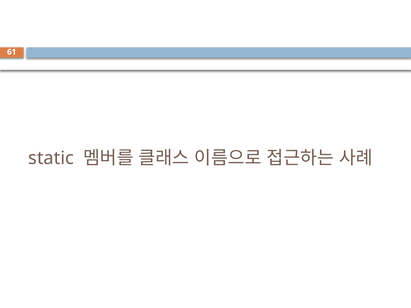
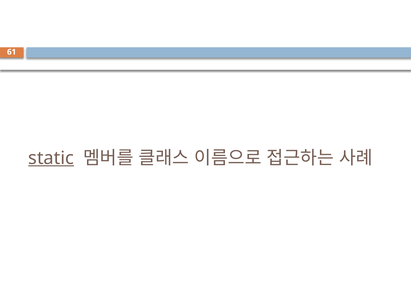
static underline: none -> present (51, 158)
